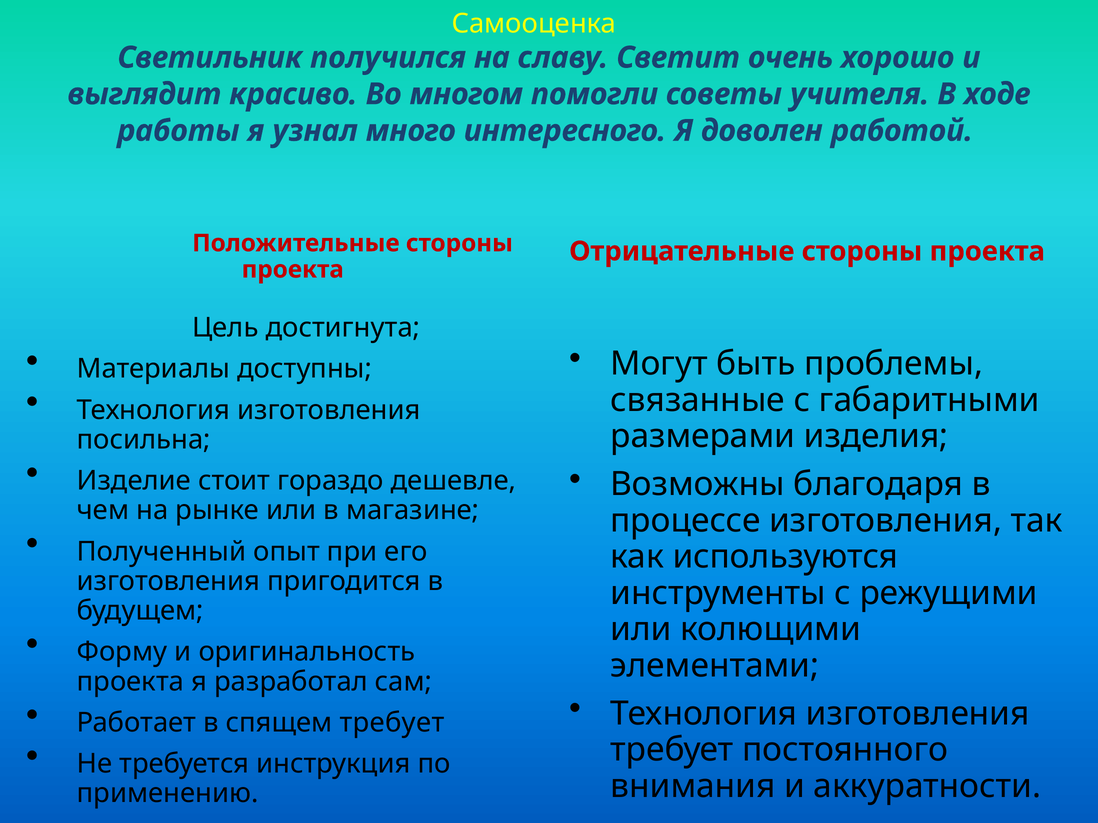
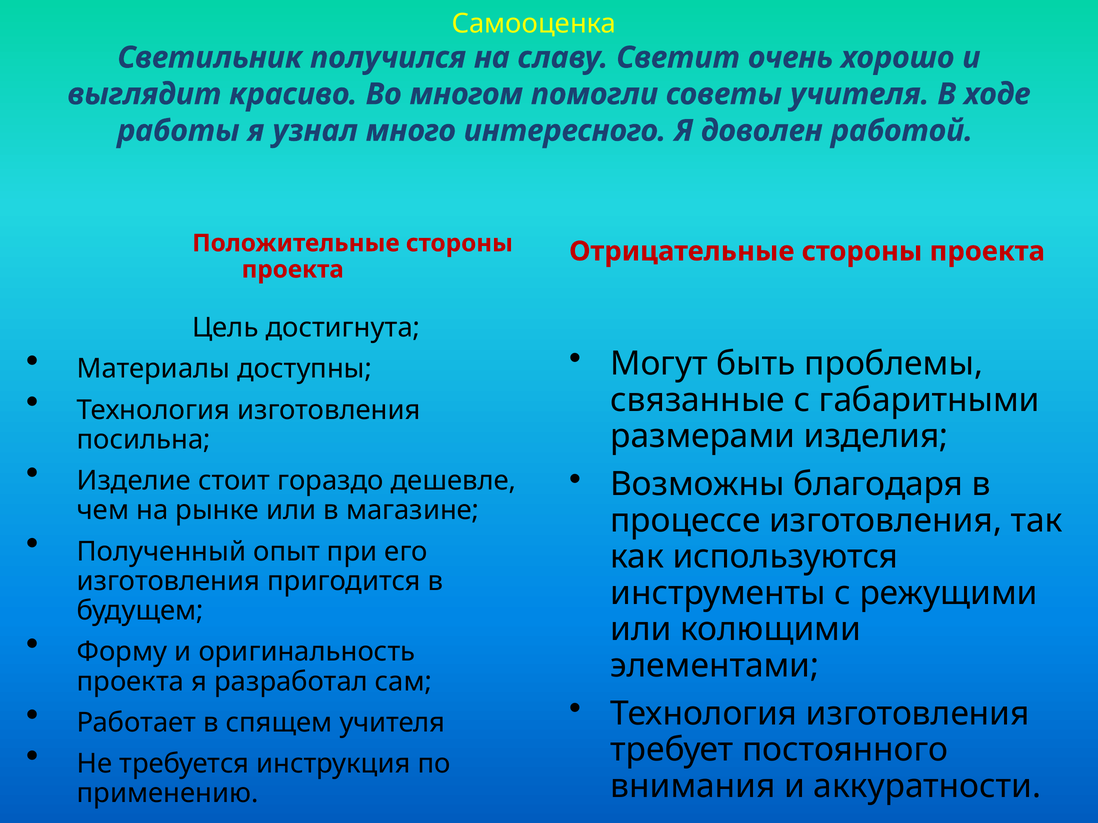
спящем требует: требует -> учителя (392, 723)
